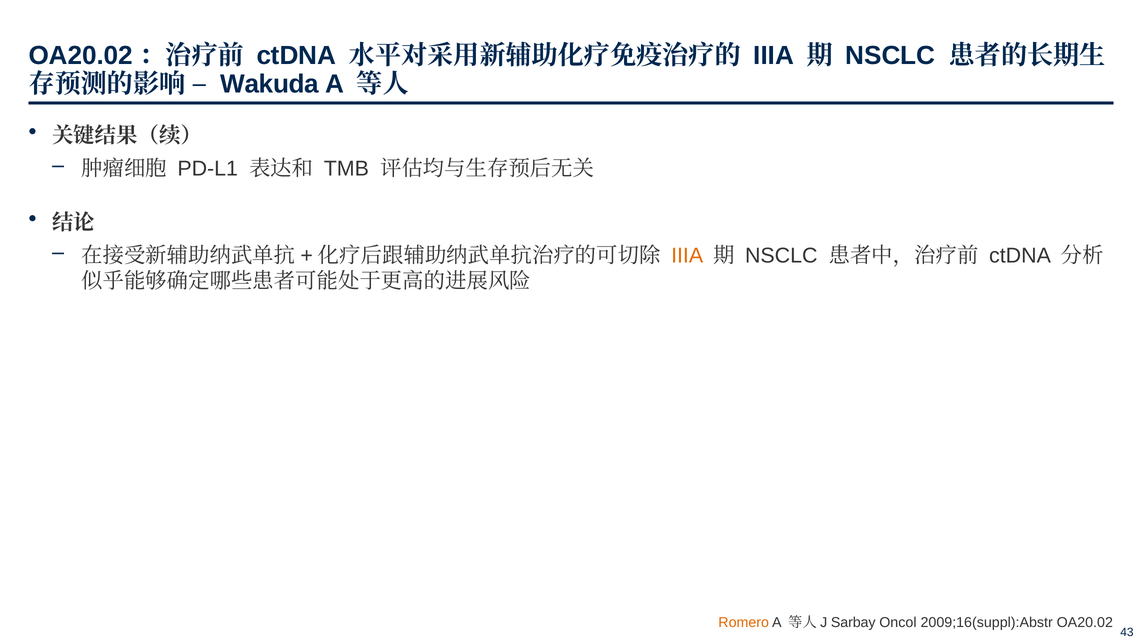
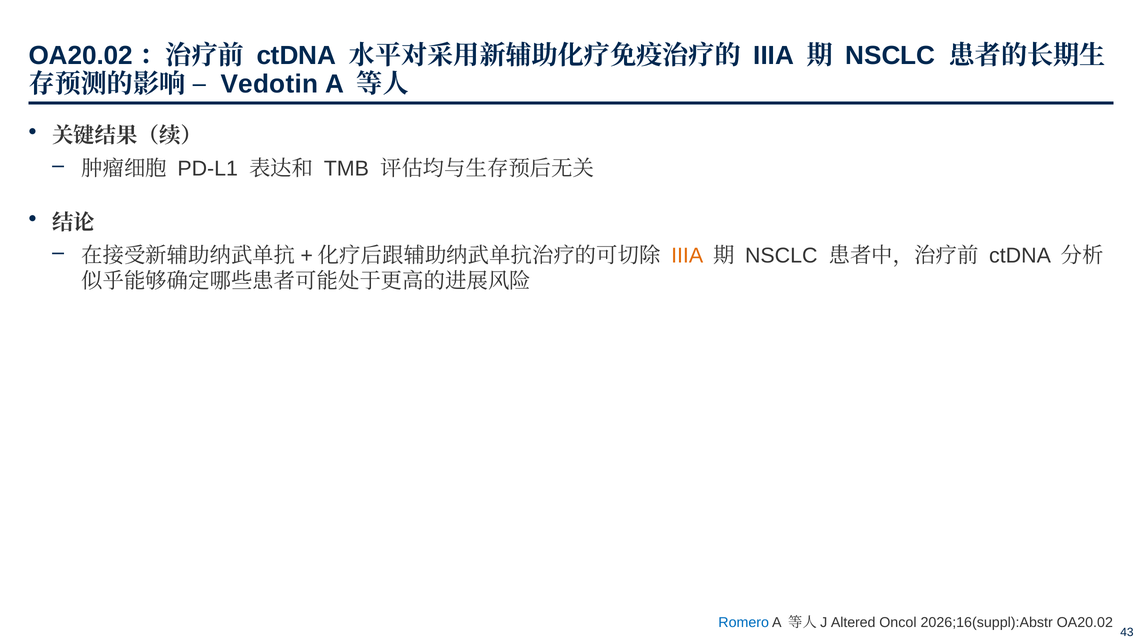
Wakuda: Wakuda -> Vedotin (269, 84)
Romero colour: orange -> blue (744, 622)
Sarbay: Sarbay -> Altered (853, 622)
2009;16(suppl):Abstr: 2009;16(suppl):Abstr -> 2026;16(suppl):Abstr (987, 622)
